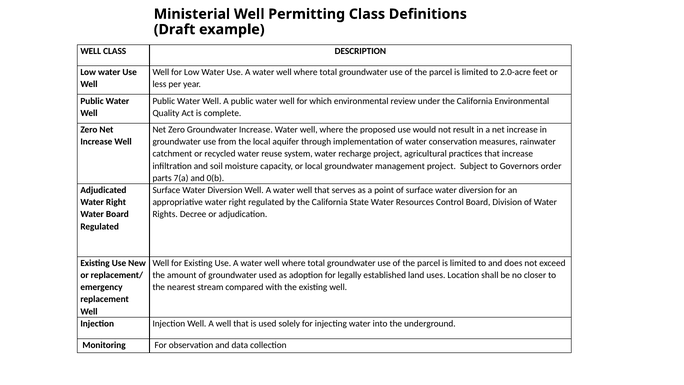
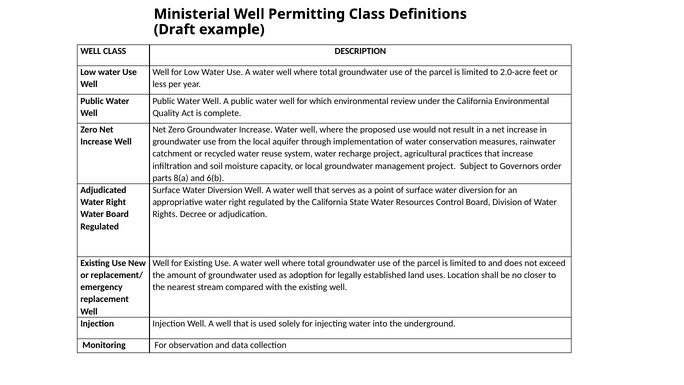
7(a: 7(a -> 8(a (181, 178)
0(b: 0(b -> 6(b (215, 178)
